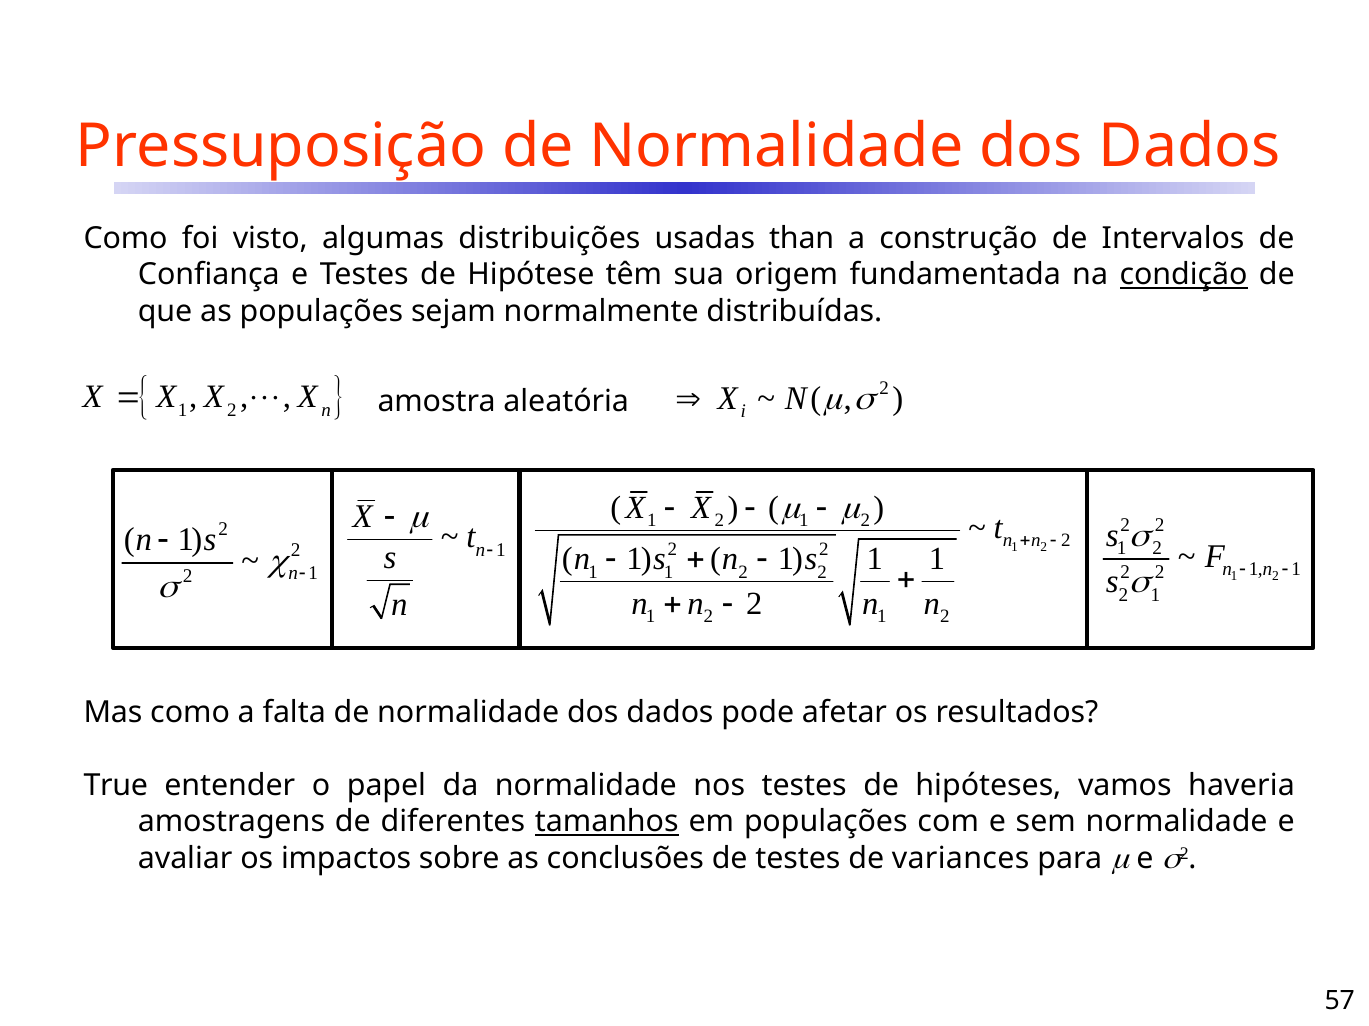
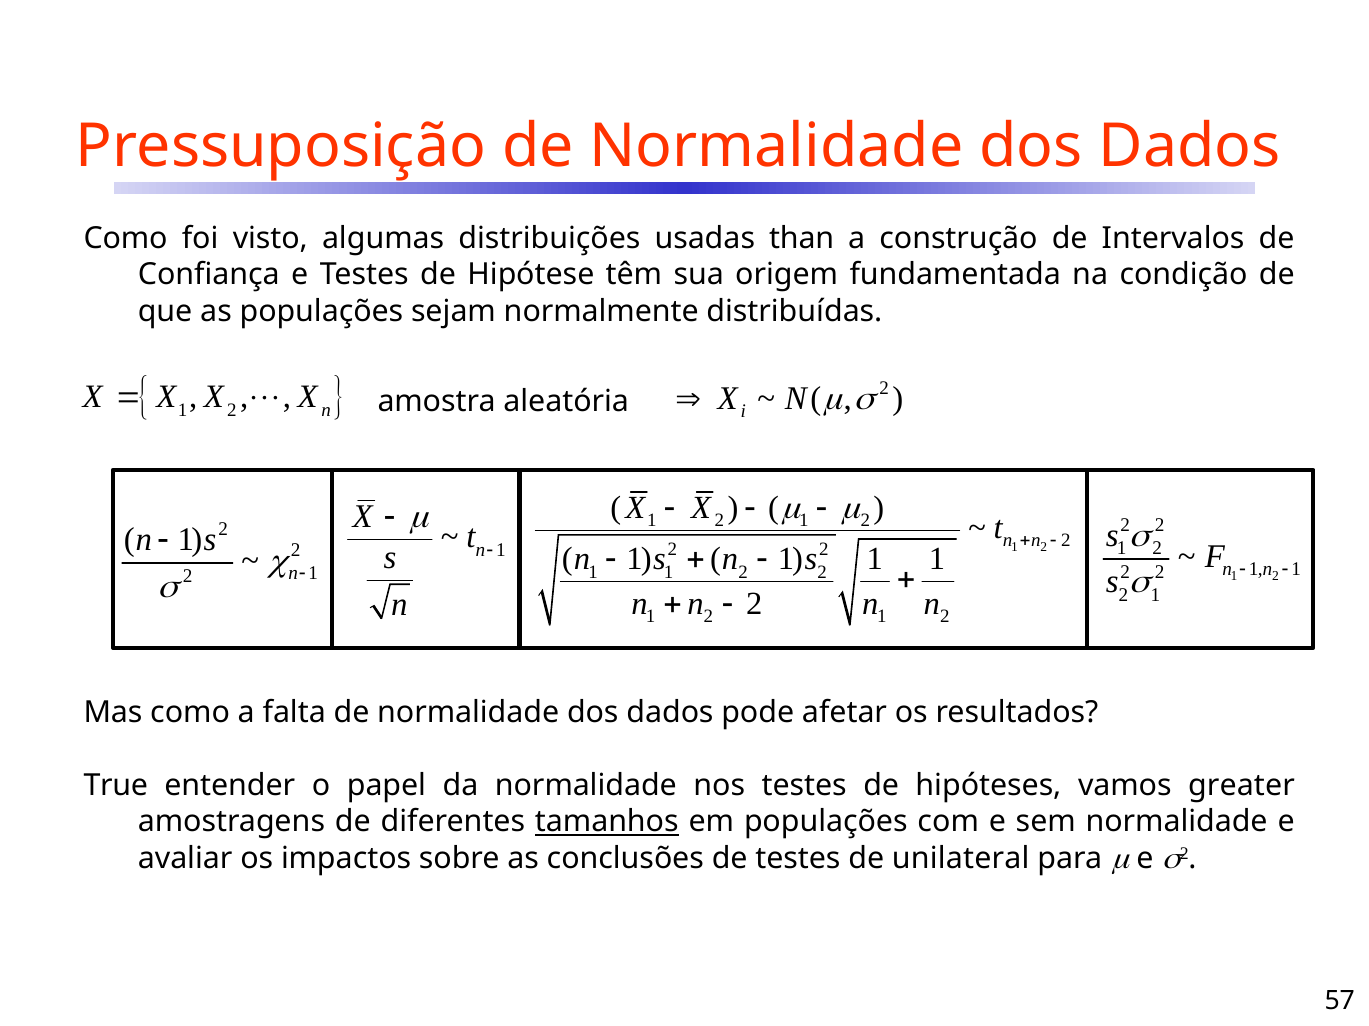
condição underline: present -> none (1184, 275)
haveria: haveria -> greater (1241, 786)
variances: variances -> unilateral (961, 859)
